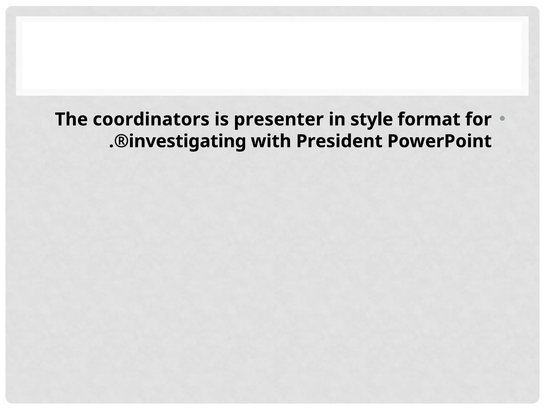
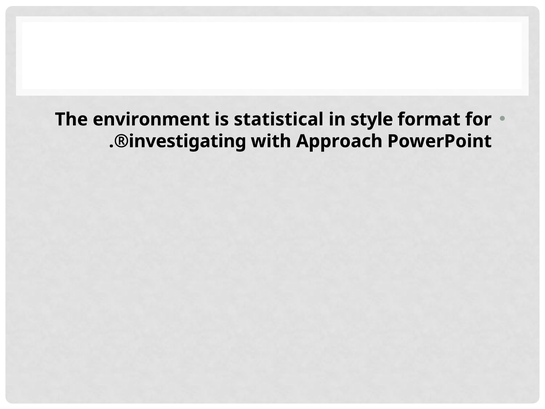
coordinators: coordinators -> environment (151, 119)
presenter: presenter -> statistical (279, 119)
President: President -> Approach (339, 141)
